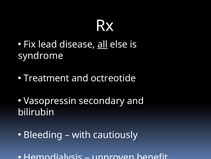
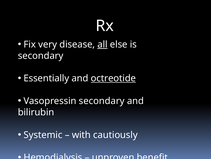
lead: lead -> very (48, 44)
syndrome: syndrome -> secondary (41, 56)
Treatment: Treatment -> Essentially (46, 78)
octreotide underline: none -> present (113, 78)
Bleeding: Bleeding -> Systemic (43, 134)
